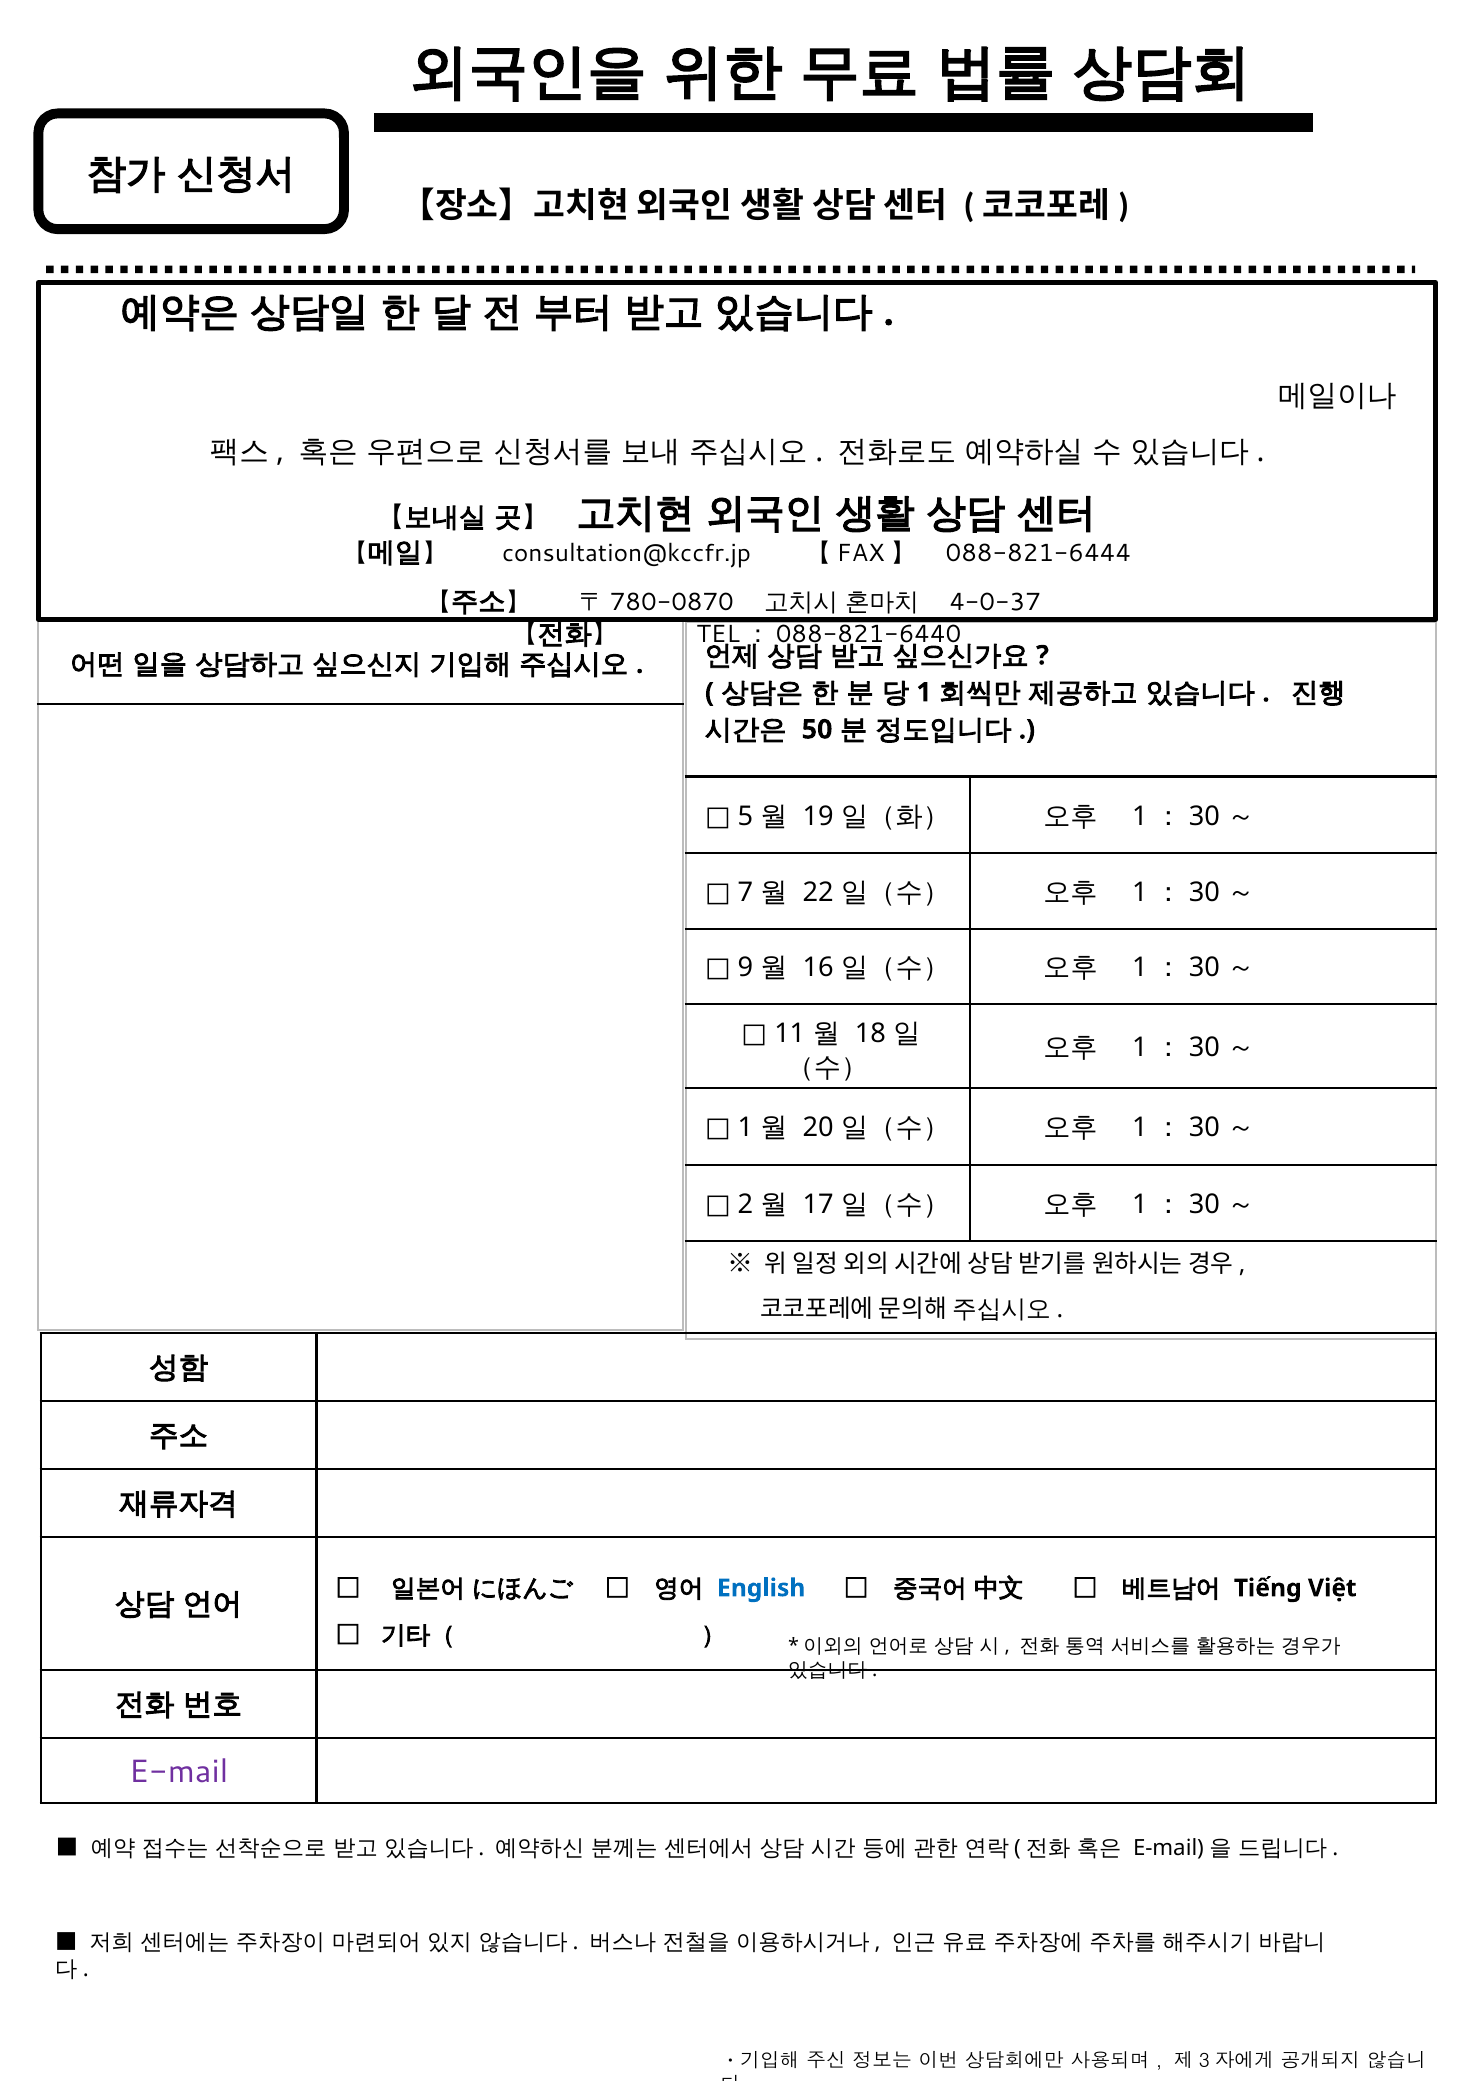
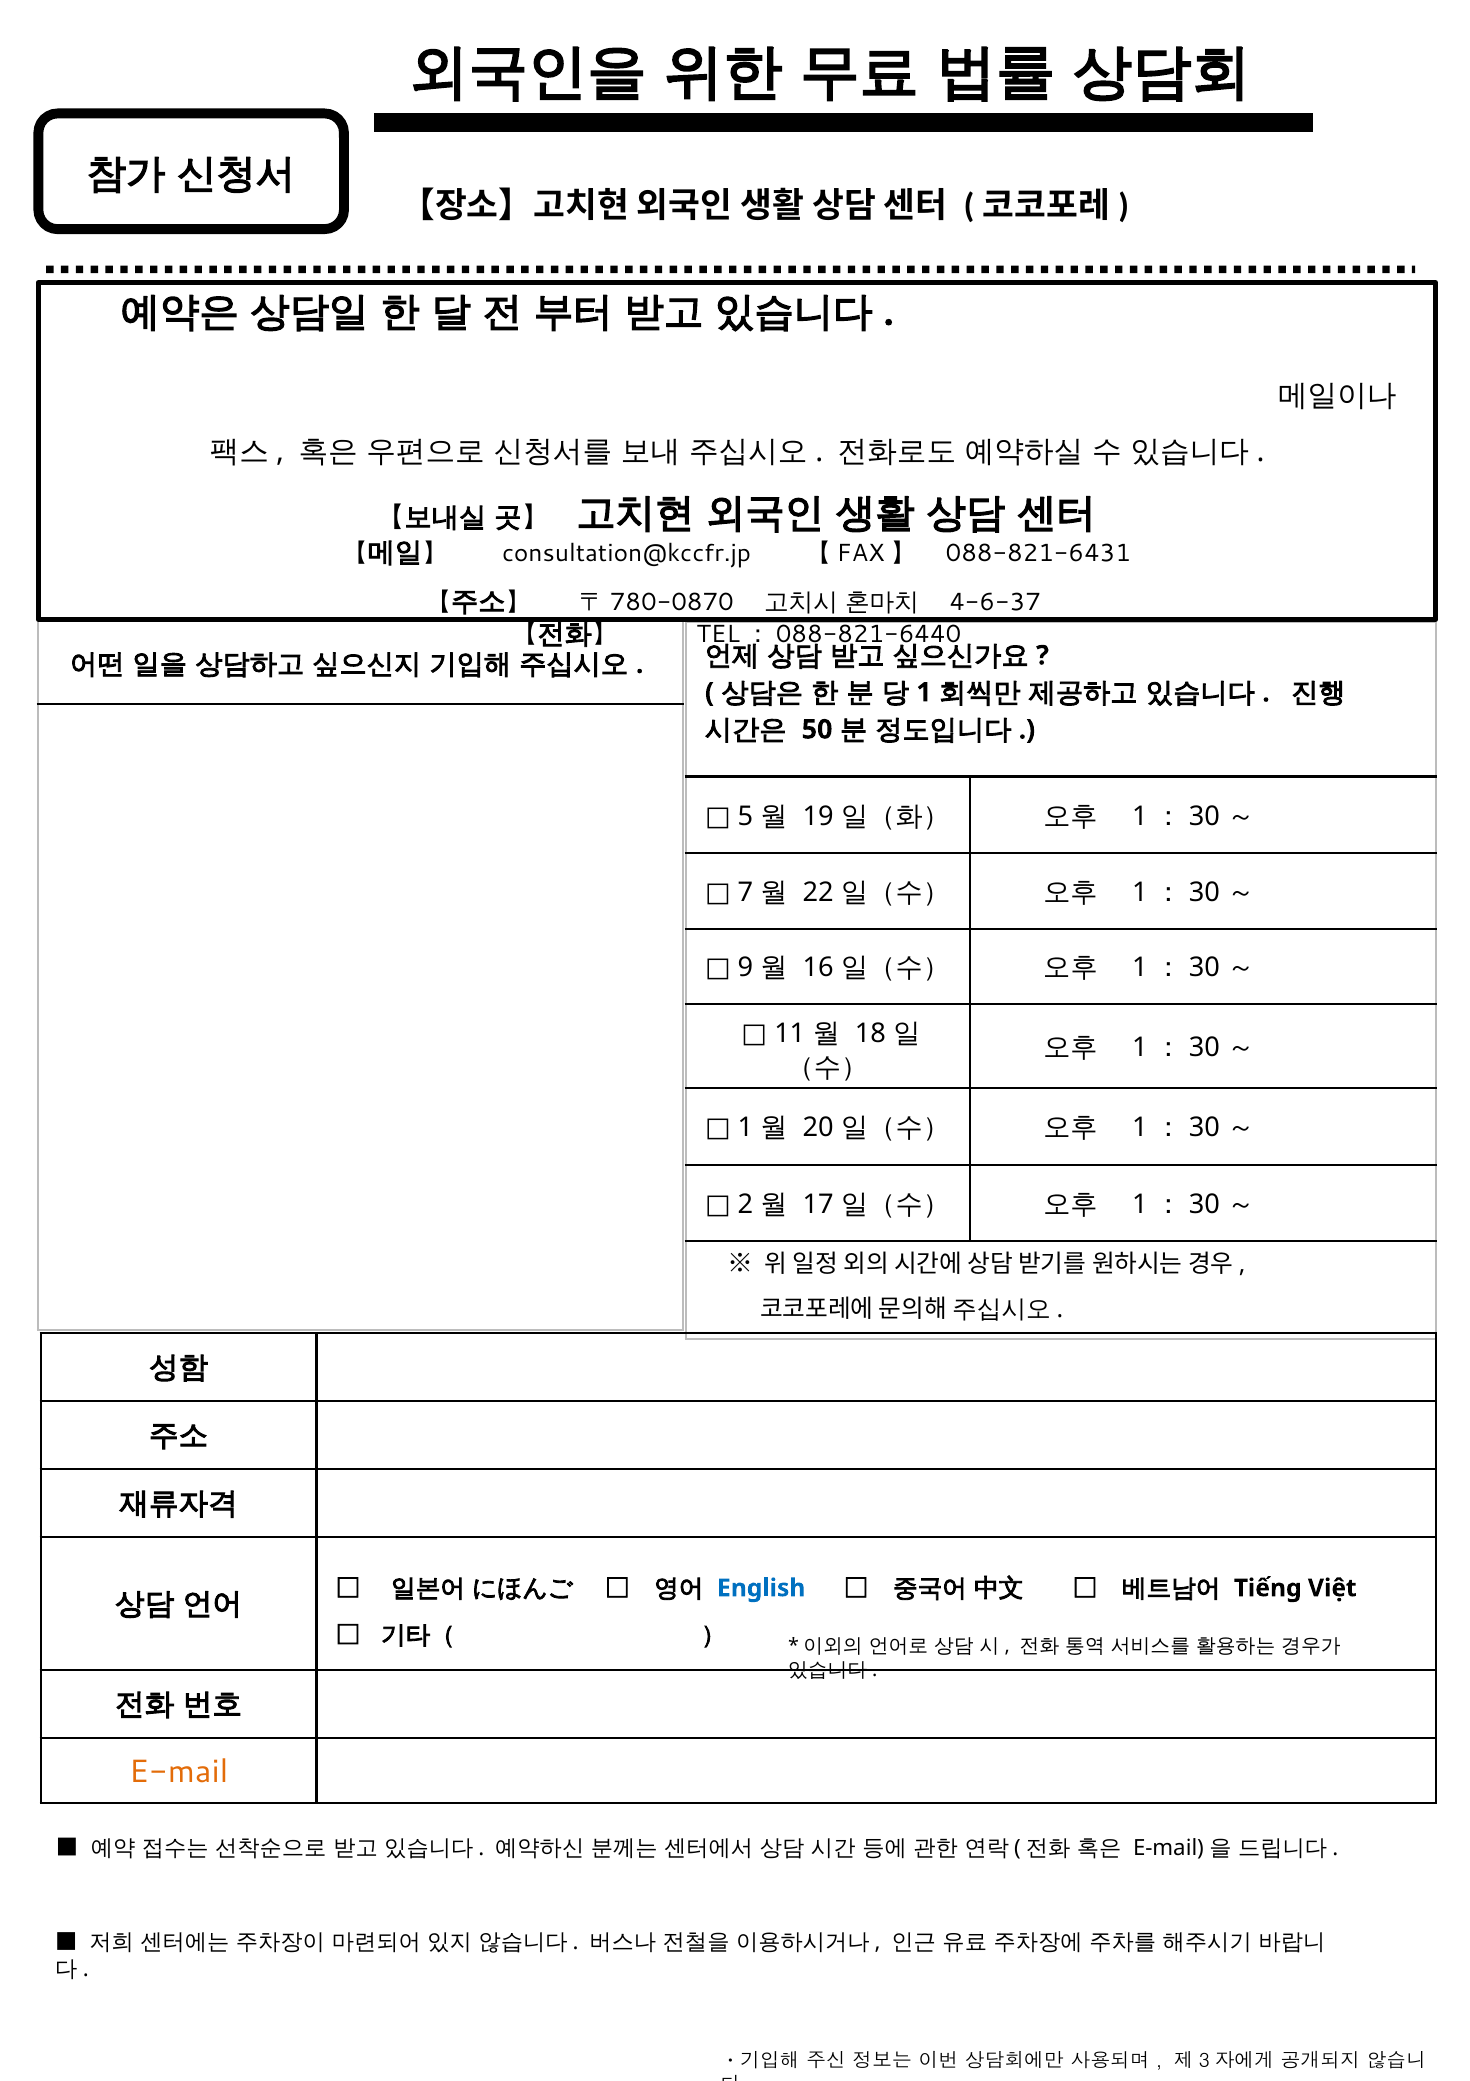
088-821-6444: 088-821-6444 -> 088-821-6431 (1038, 553)
4-0-37: 4-0-37 -> 4-6-37 (995, 602)
E-mail colour: purple -> orange (179, 1772)
